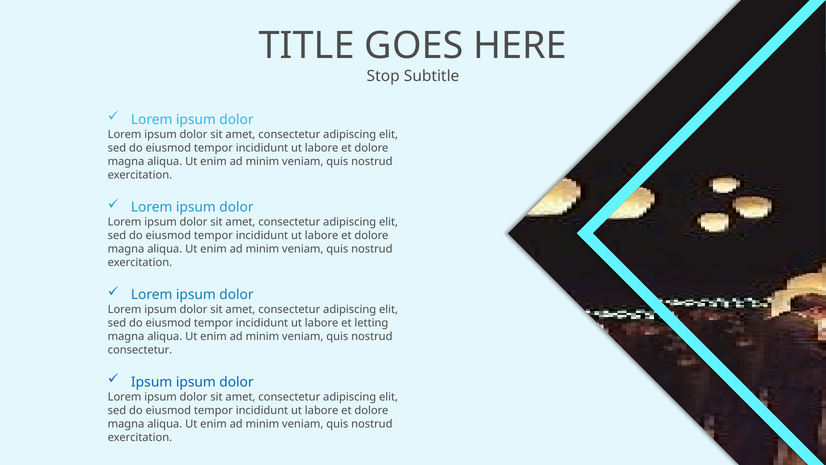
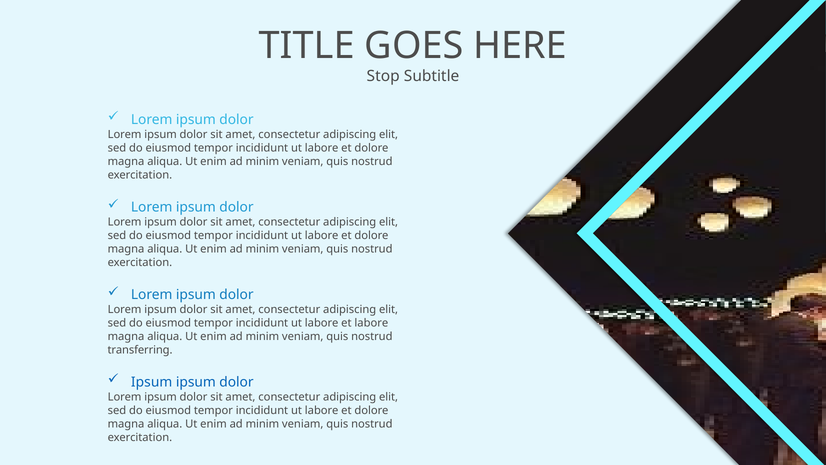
et letting: letting -> labore (371, 323)
consectetur: consectetur -> transferring (140, 350)
